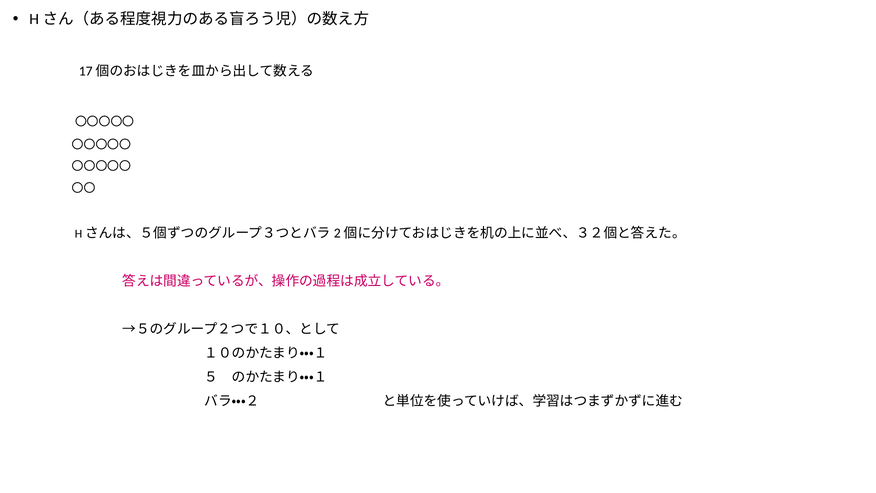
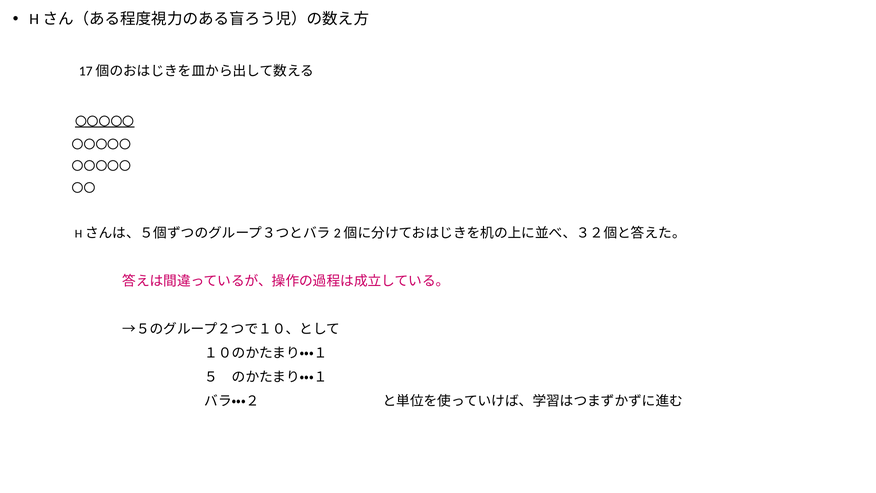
〇〇〇〇〇 underline: none -> present (105, 122)
